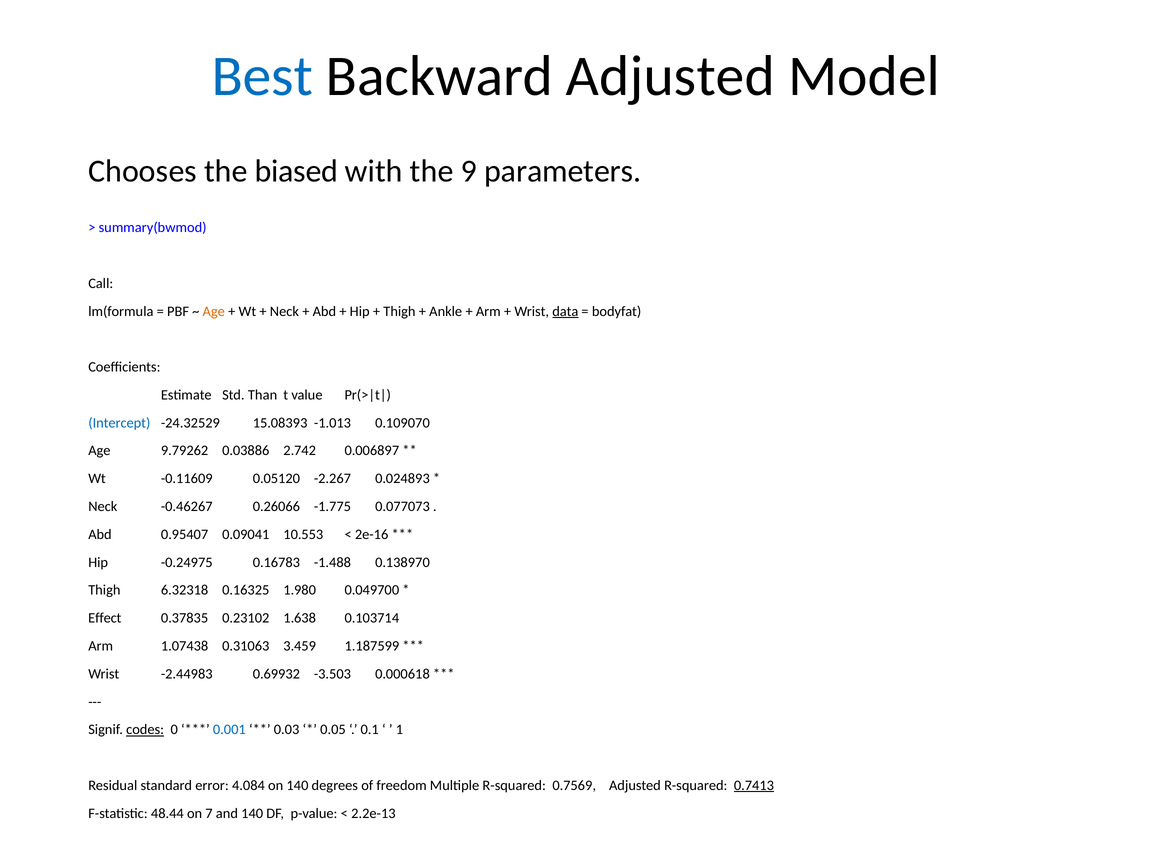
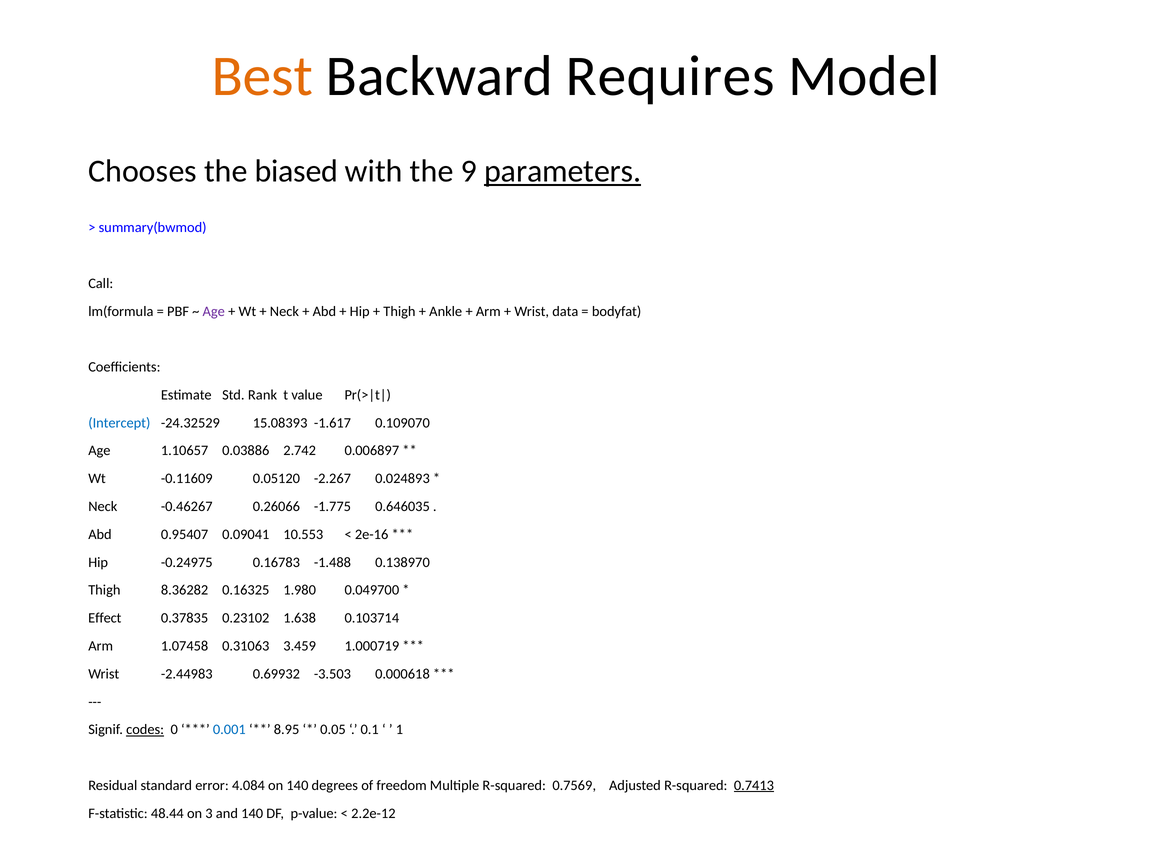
Best colour: blue -> orange (262, 76)
Backward Adjusted: Adjusted -> Requires (670, 76)
parameters underline: none -> present (563, 171)
Age colour: orange -> purple (214, 311)
data underline: present -> none (565, 311)
Than: Than -> Rank (263, 395)
-1.013: -1.013 -> -1.617 (332, 423)
9.79262: 9.79262 -> 1.10657 (185, 451)
0.077073: 0.077073 -> 0.646035 (402, 507)
6.32318: 6.32318 -> 8.36282 (185, 590)
1.07438: 1.07438 -> 1.07458 (185, 646)
1.187599: 1.187599 -> 1.000719 (372, 646)
0.03: 0.03 -> 8.95 (287, 730)
7: 7 -> 3 (209, 813)
2.2e-13: 2.2e-13 -> 2.2e-12 (373, 813)
